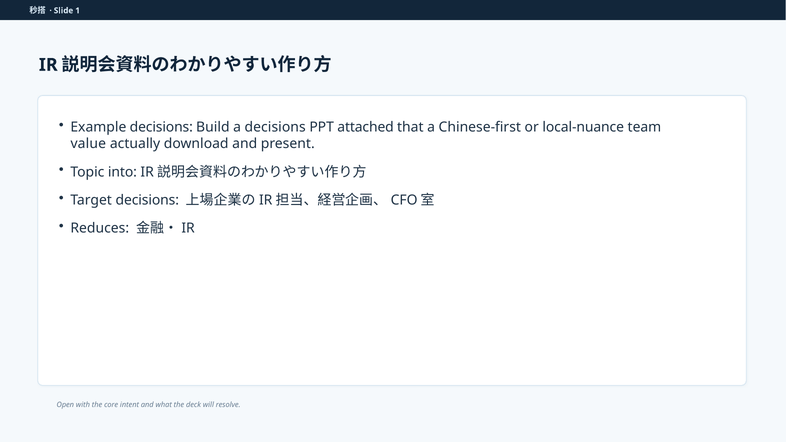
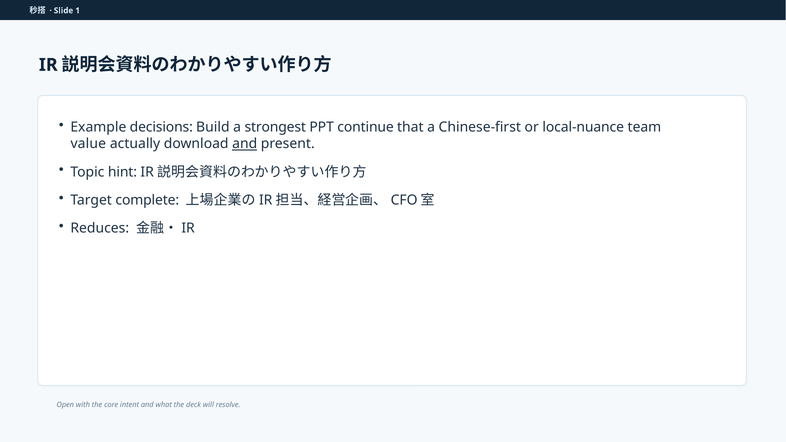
a decisions: decisions -> strongest (275, 127)
attached: attached -> continue (366, 127)
and underline: none -> present (245, 144)
into: into -> hint (122, 172)
Target decisions: decisions -> complete (147, 200)
